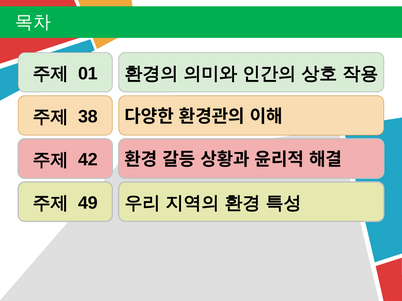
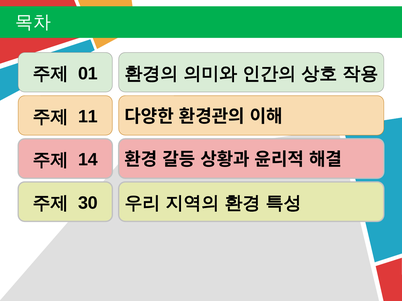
38: 38 -> 11 (88, 117)
42: 42 -> 14 (88, 160)
49: 49 -> 30 (88, 203)
